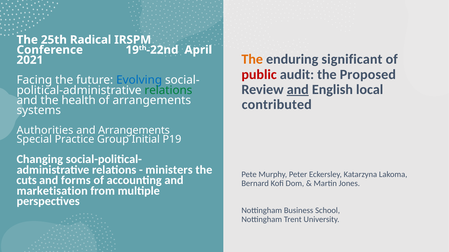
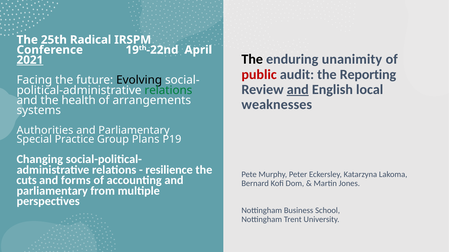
The colour: orange -> black (252, 59)
significant: significant -> unanimity (352, 59)
2021 underline: none -> present (30, 60)
Proposed: Proposed -> Reporting (368, 75)
Evolving colour: blue -> black (139, 80)
contributed: contributed -> weaknesses (277, 105)
Arrangements: Arrangements -> Parliamentary (134, 130)
Initial: Initial -> Plans (146, 140)
ministers: ministers -> resilience (169, 170)
marketisation: marketisation -> parliamentary (52, 191)
